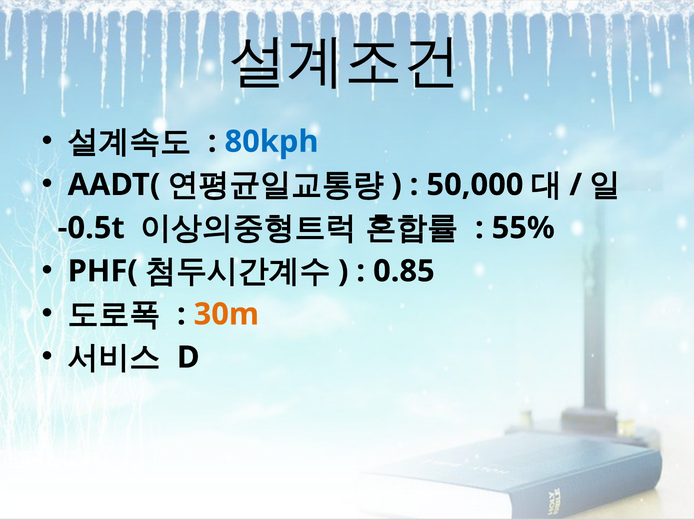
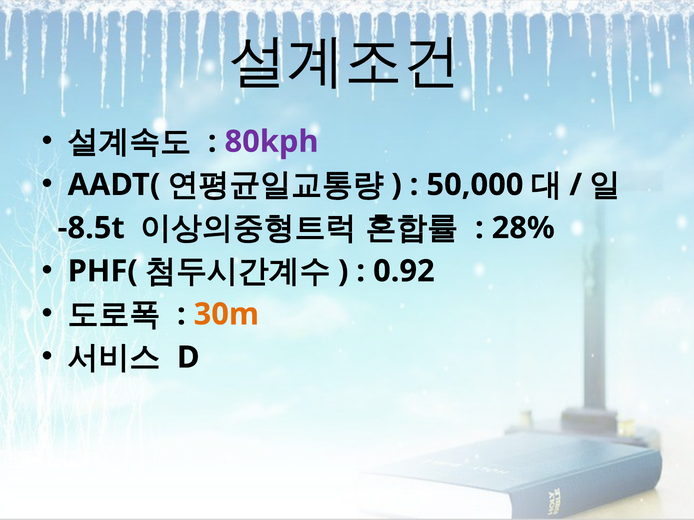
80kph colour: blue -> purple (272, 142)
-0.5t: -0.5t -> -8.5t (91, 228)
55%: 55% -> 28% (523, 228)
0.85: 0.85 -> 0.92 (404, 271)
